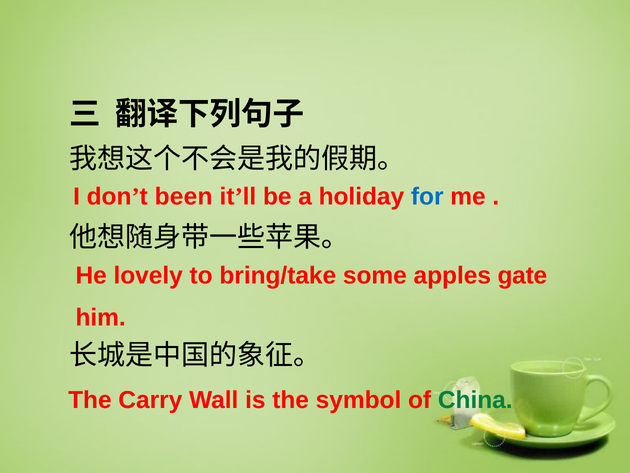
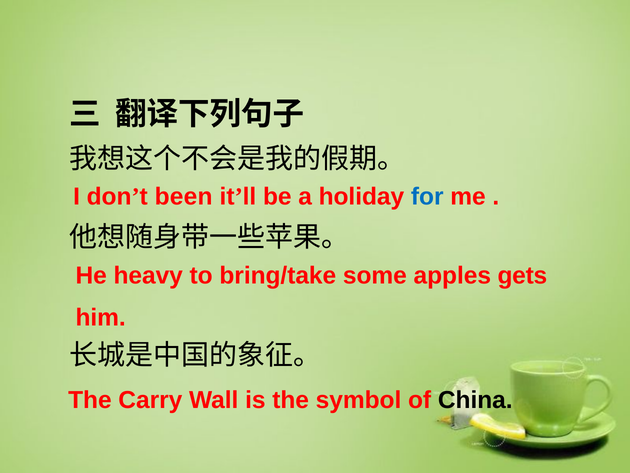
lovely: lovely -> heavy (148, 276)
gate: gate -> gets (522, 276)
China colour: green -> black (475, 400)
